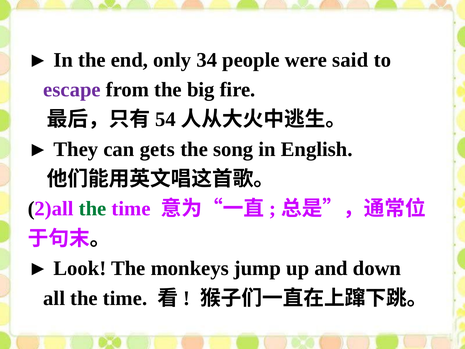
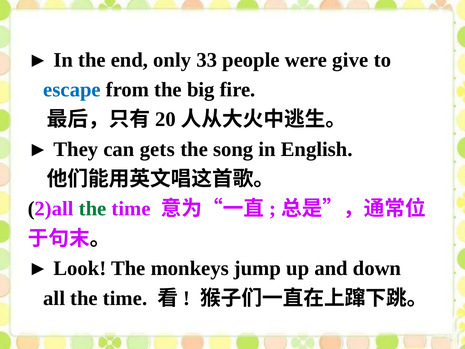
34: 34 -> 33 (207, 60)
said: said -> give (350, 60)
escape colour: purple -> blue (72, 90)
54: 54 -> 20 (166, 119)
